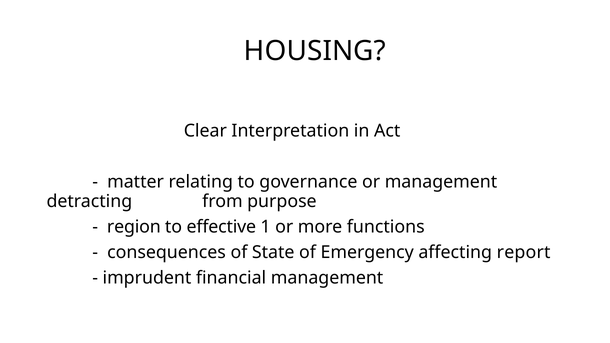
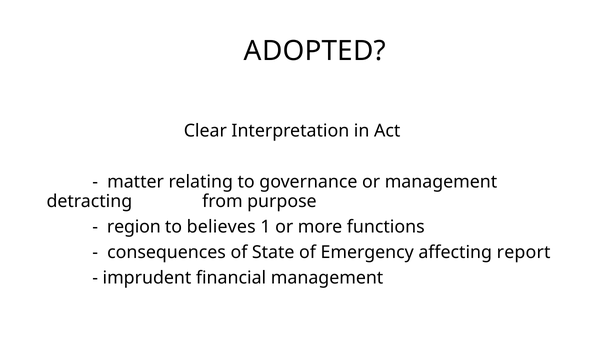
HOUSING: HOUSING -> ADOPTED (315, 51)
effective: effective -> believes (221, 227)
